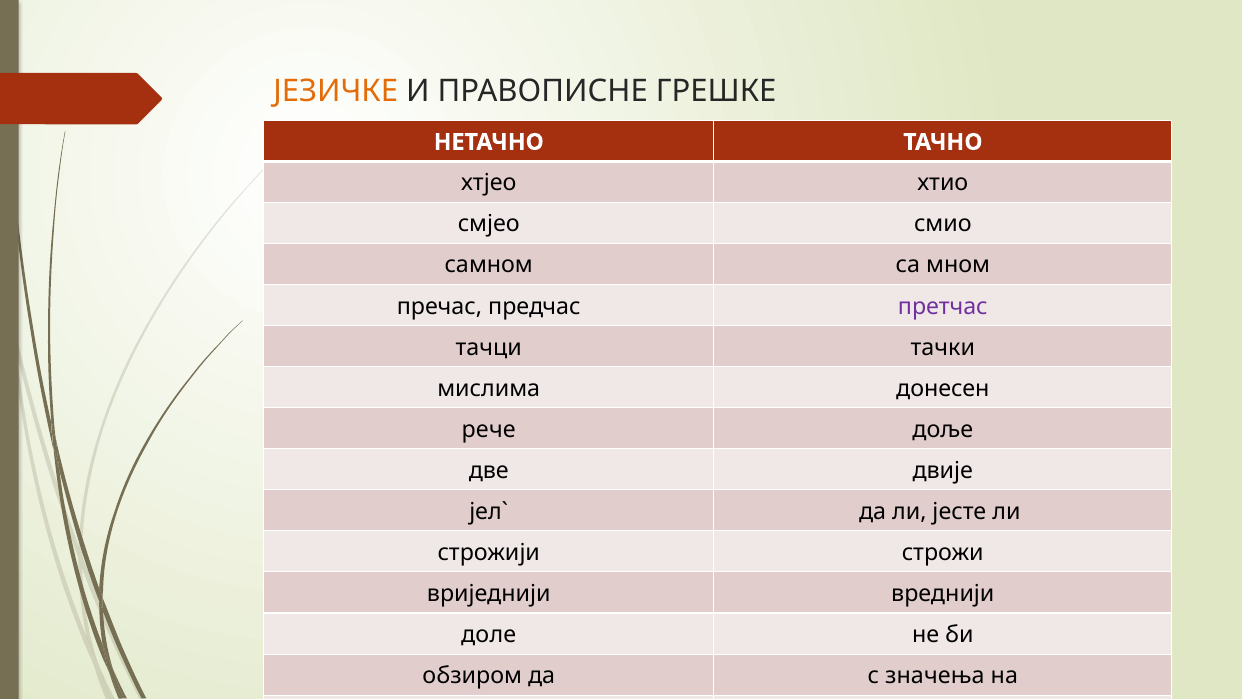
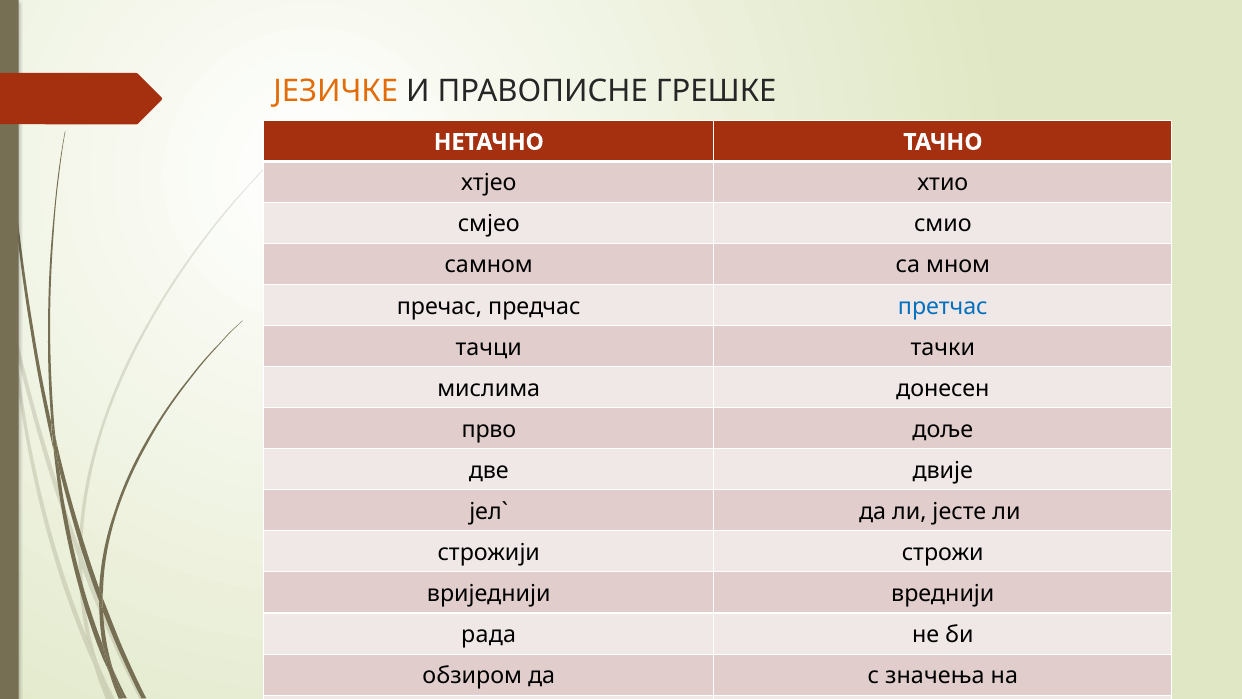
претчас colour: purple -> blue (943, 306)
рече: рече -> прво (489, 429)
доле: доле -> рада (489, 634)
